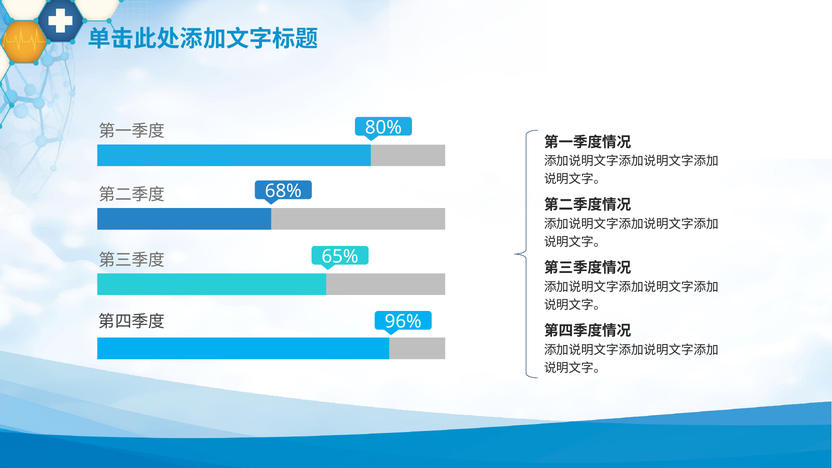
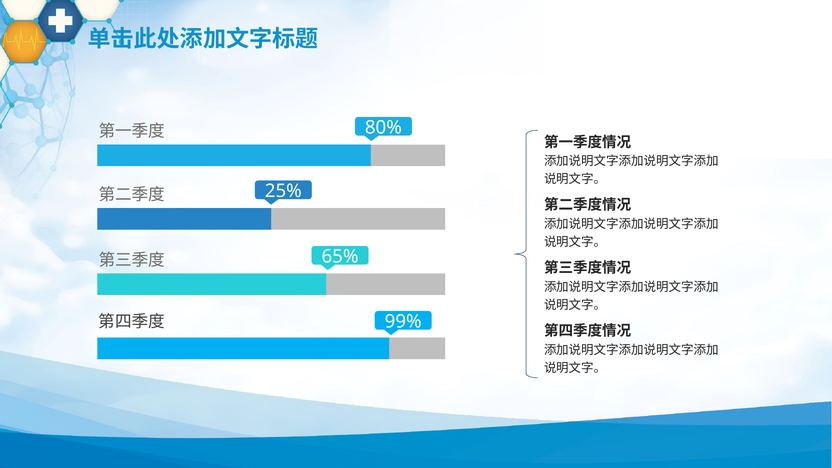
68%: 68% -> 25% (283, 191)
96%: 96% -> 99% (403, 322)
